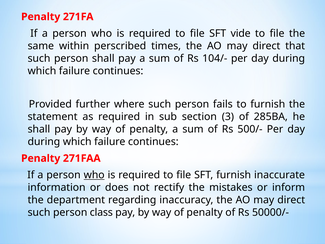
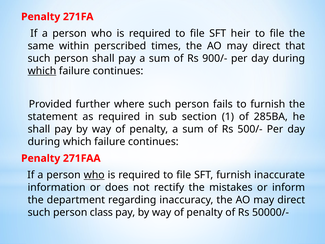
vide: vide -> heir (241, 33)
104/-: 104/- -> 900/- (215, 58)
which underline: none -> present (42, 71)
3: 3 -> 1 (228, 117)
